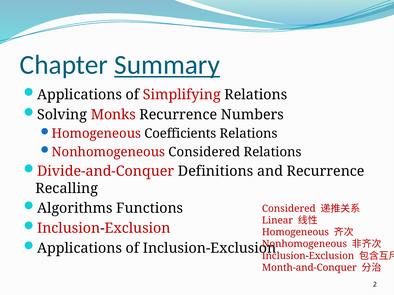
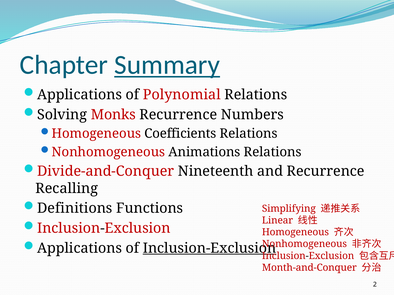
Simplifying: Simplifying -> Polynomial (182, 95)
Nonhomogeneous Considered: Considered -> Animations (204, 152)
Definitions: Definitions -> Nineteenth (216, 172)
Algorithms: Algorithms -> Definitions (75, 209)
Considered: Considered -> Simplifying (289, 209)
Inclusion-Exclusion underline: none -> present (210, 249)
